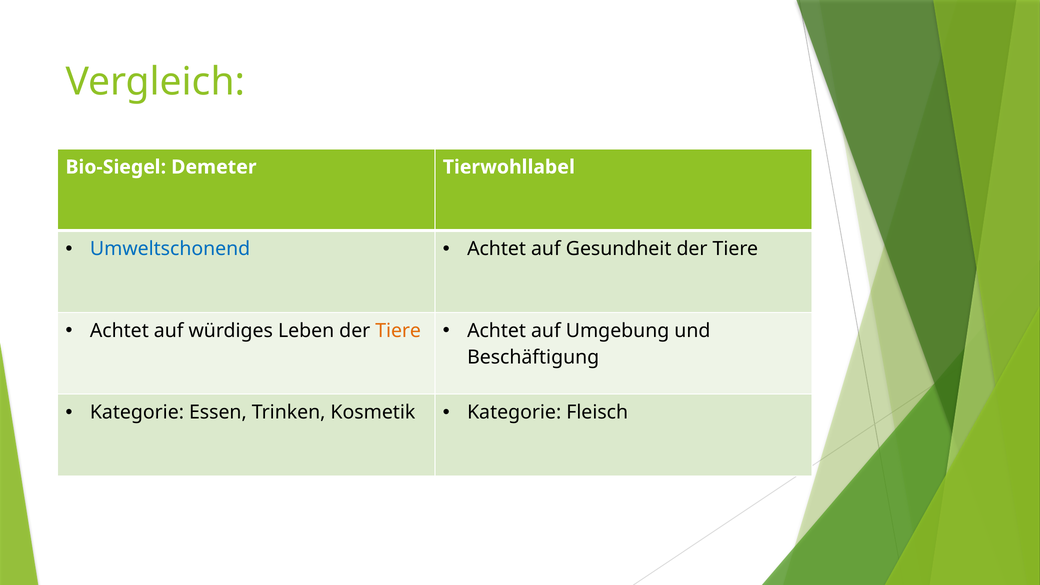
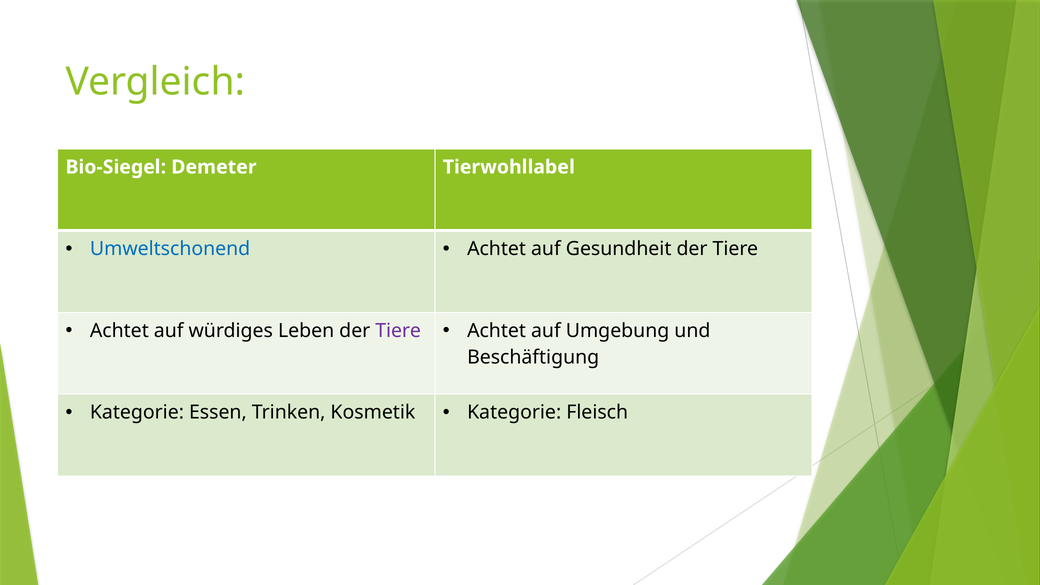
Tiere colour: orange -> purple (398, 331)
